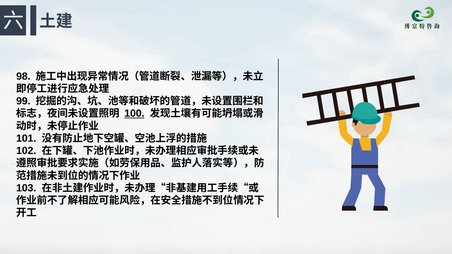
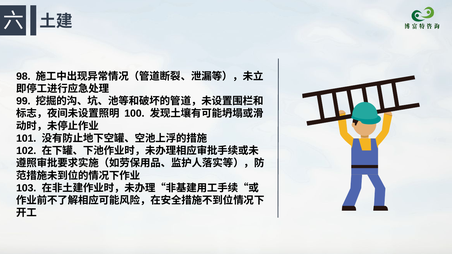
100 underline: present -> none (134, 114)
